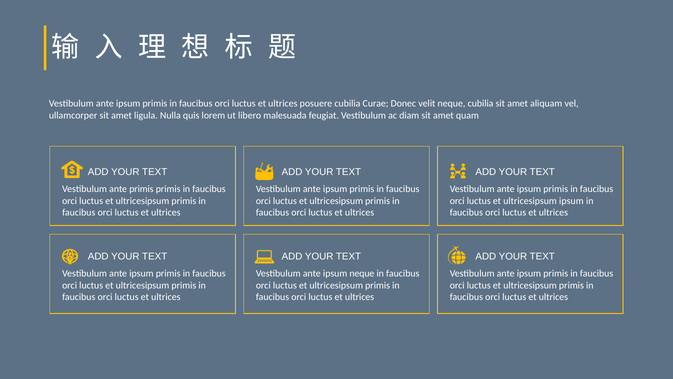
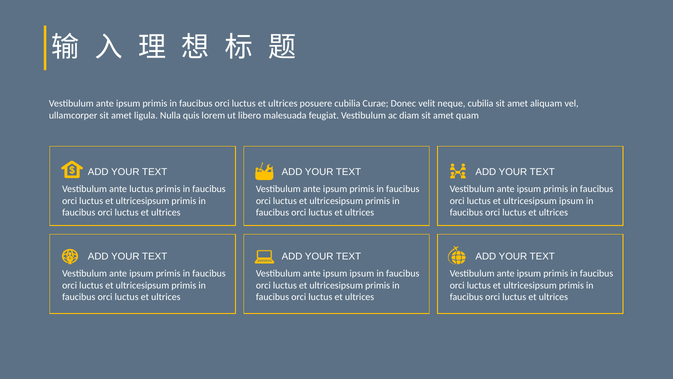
ante primis: primis -> luctus (141, 189)
ipsum neque: neque -> ipsum (362, 273)
